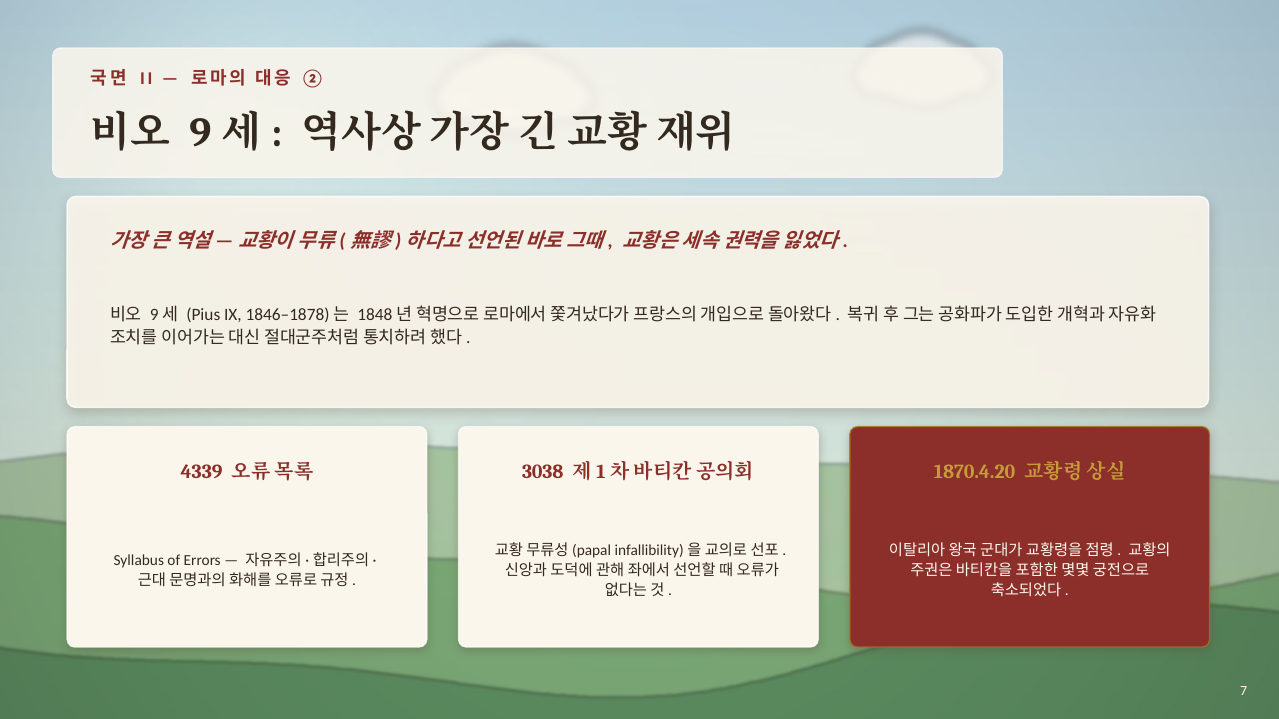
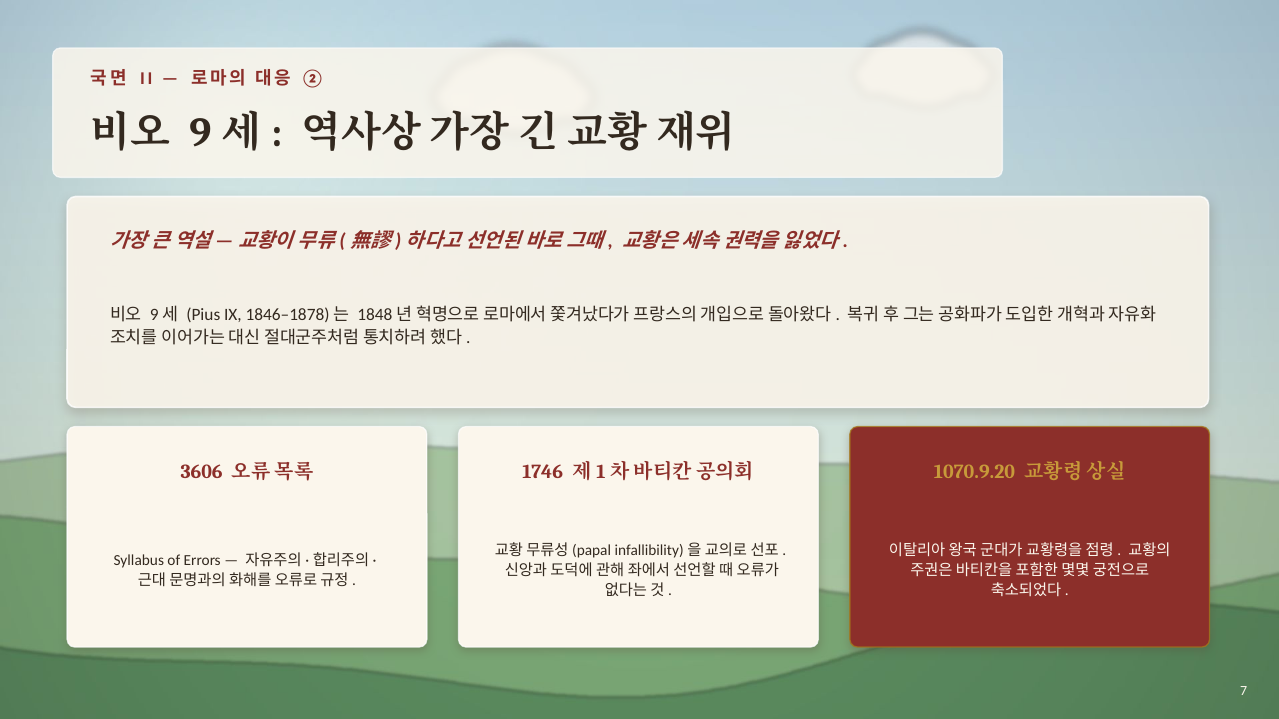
4339: 4339 -> 3606 (202, 472)
3038: 3038 -> 1746 (543, 472)
1870.4.20: 1870.4.20 -> 1070.9.20 (975, 472)
